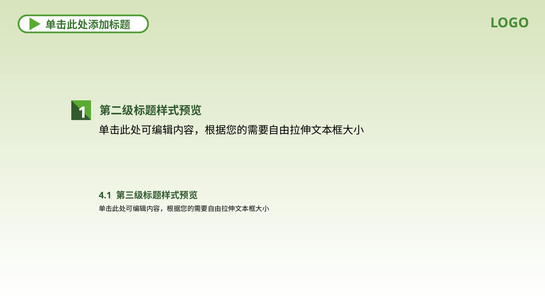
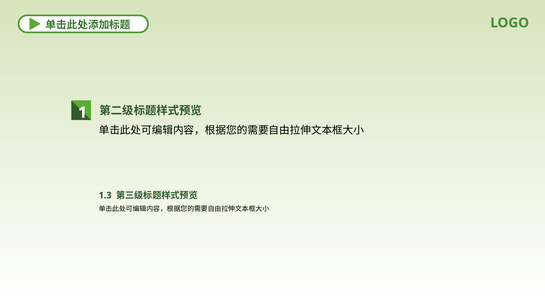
4.1: 4.1 -> 1.3 (105, 196)
